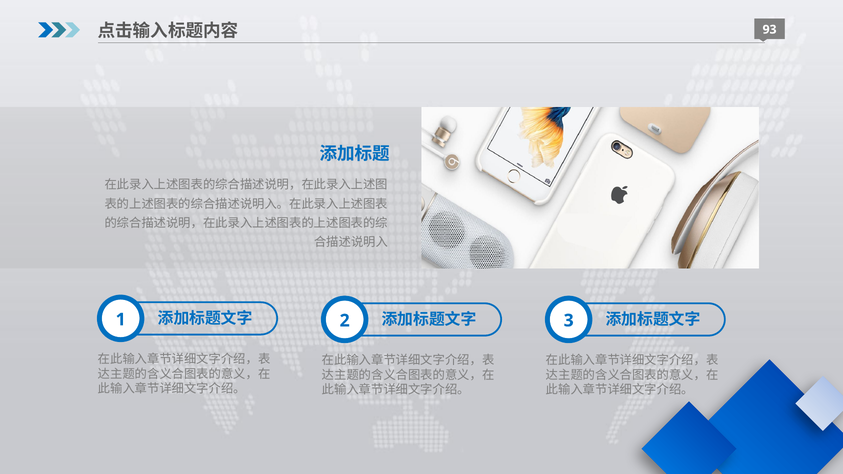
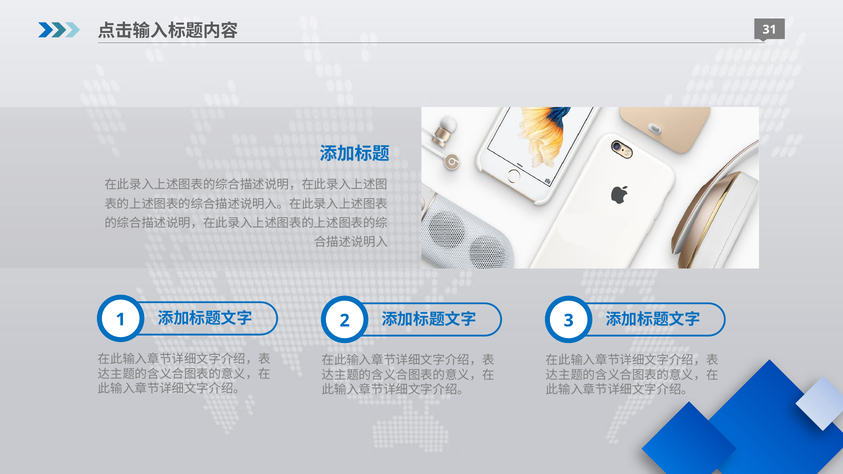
93: 93 -> 31 (770, 30)
